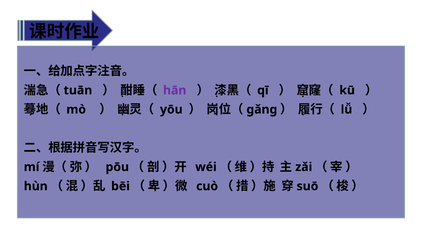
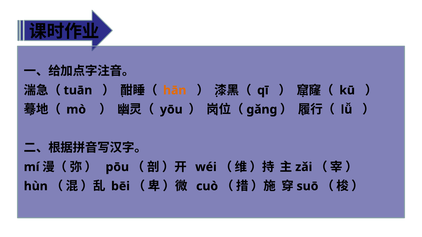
hān colour: purple -> orange (175, 90)
